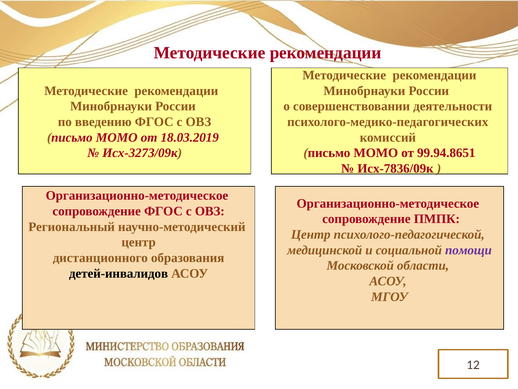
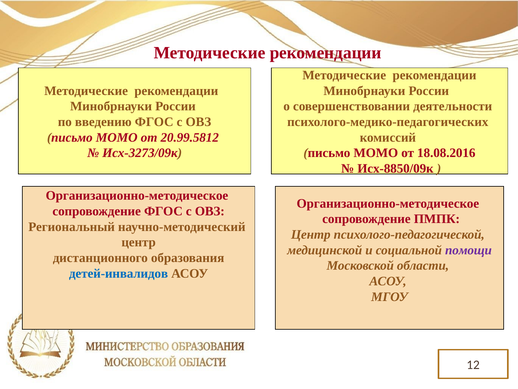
18.03.2019: 18.03.2019 -> 20.99.5812 (190, 137)
99.94.8651: 99.94.8651 -> 18.08.2016 (446, 153)
Исх-7836/09к: Исх-7836/09к -> Исх-8850/09к (395, 168)
детей-инвалидов colour: black -> blue (119, 273)
